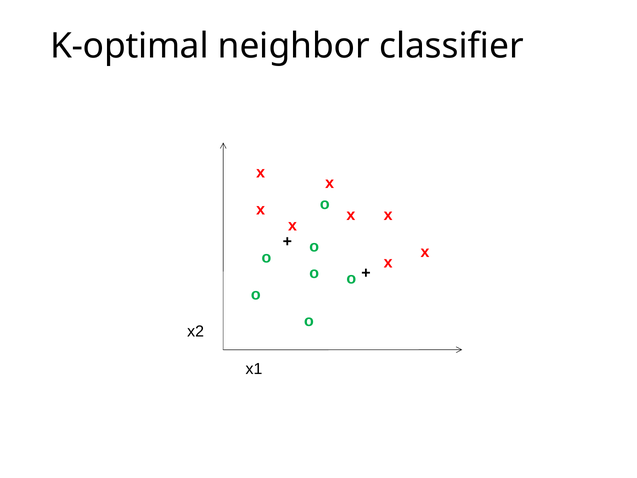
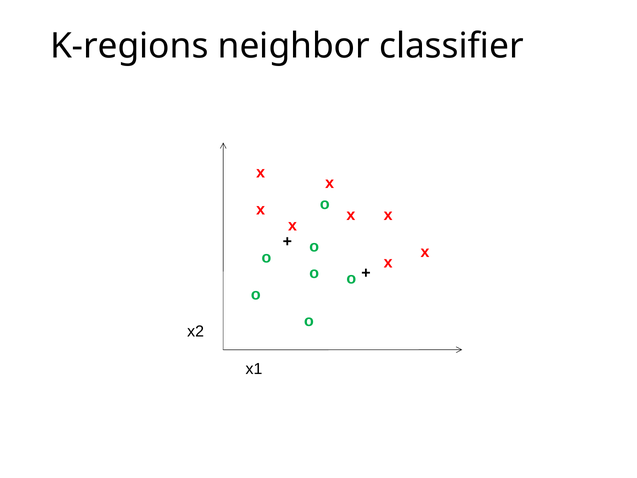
K-optimal: K-optimal -> K-regions (129, 46)
